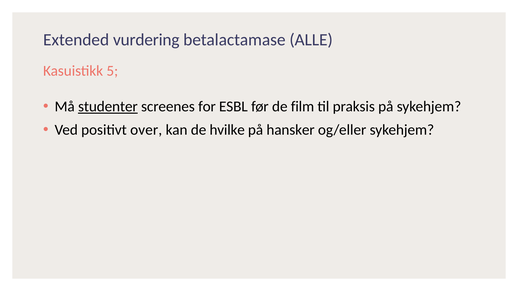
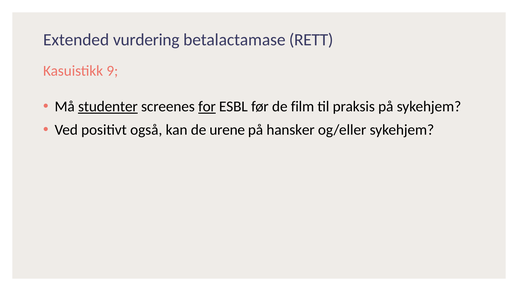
ALLE: ALLE -> RETT (311, 40)
5: 5 -> 9 (112, 71)
for underline: none -> present (207, 107)
over: over -> også (146, 130)
hvilke: hvilke -> urene (227, 130)
